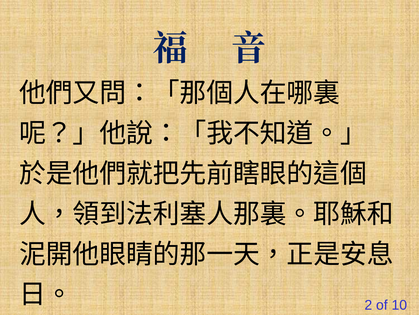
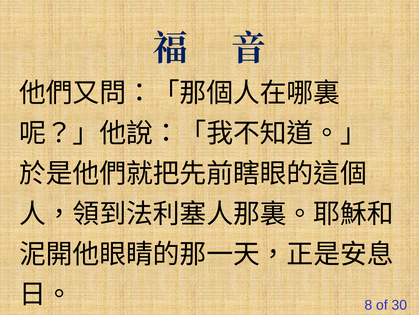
2: 2 -> 8 (368, 305)
10: 10 -> 30 (399, 305)
